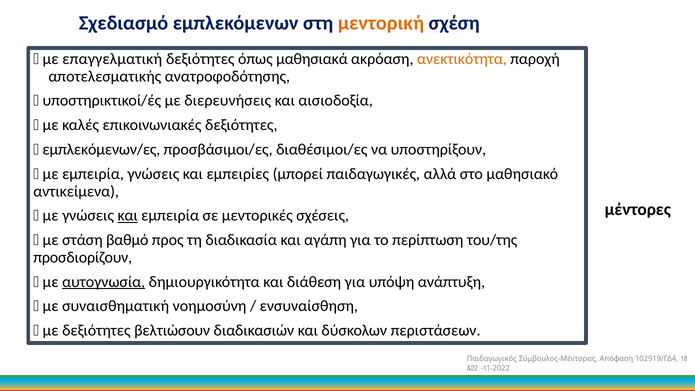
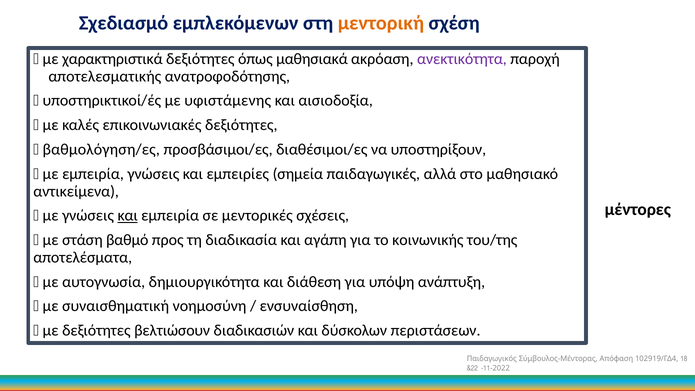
επαγγελματική: επαγγελματική -> χαρακτηριστικά (112, 59)
ανεκτικότητα colour: orange -> purple (462, 59)
διερευνήσεις: διερευνήσεις -> υφιστάμενης (228, 101)
εμπλεκόμενων/ες: εμπλεκόμενων/ες -> βαθμολόγηση/ες (101, 150)
μπορεί: μπορεί -> σημεία (298, 174)
περίπτωση: περίπτωση -> κοινωνικής (428, 240)
προσδιορίζουν: προσδιορίζουν -> αποτελέσματα (83, 257)
αυτογνωσία underline: present -> none (104, 282)
